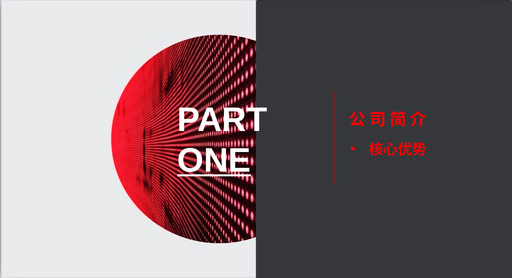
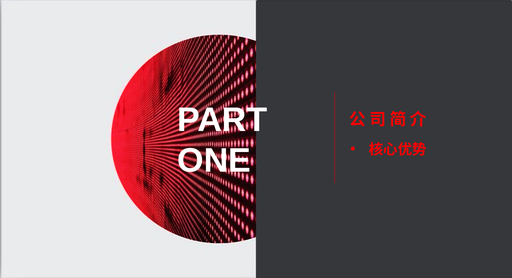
ONE underline: present -> none (214, 161)
